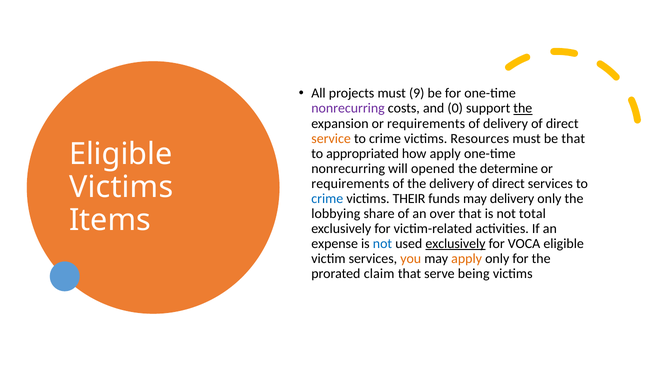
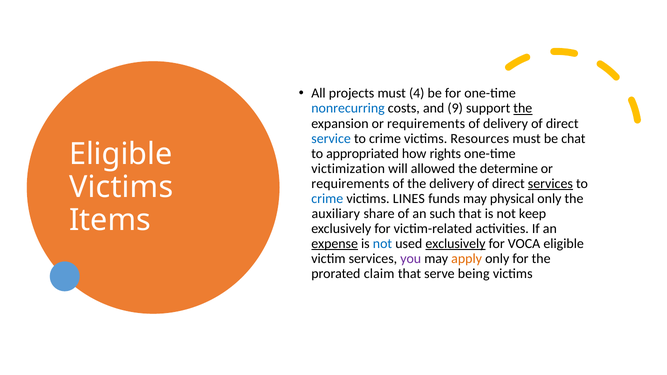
9: 9 -> 4 (417, 93)
nonrecurring colour: purple -> blue (348, 108)
0: 0 -> 9 (455, 108)
service colour: orange -> blue (331, 139)
be that: that -> chat (573, 139)
how apply: apply -> rights (445, 154)
nonrecurring: nonrecurring -> victimization (348, 169)
opened: opened -> allowed (433, 169)
services underline: none -> present (550, 184)
THEIR: THEIR -> LINES (409, 199)
may delivery: delivery -> physical (512, 199)
lobbying: lobbying -> auxiliary (336, 214)
over: over -> such (442, 214)
total: total -> keep (533, 214)
expense underline: none -> present (335, 244)
you colour: orange -> purple (411, 259)
